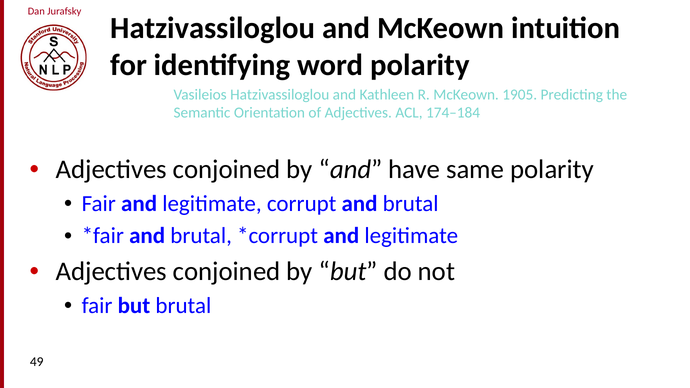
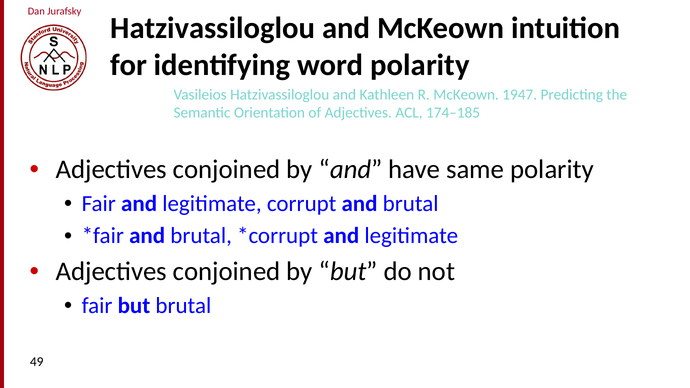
1905: 1905 -> 1947 (520, 95)
174–184: 174–184 -> 174–185 (453, 113)
